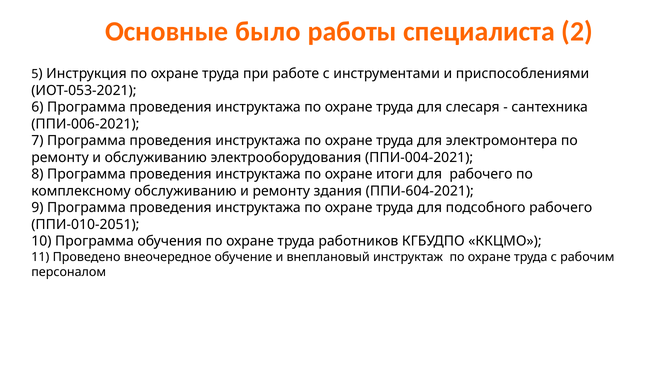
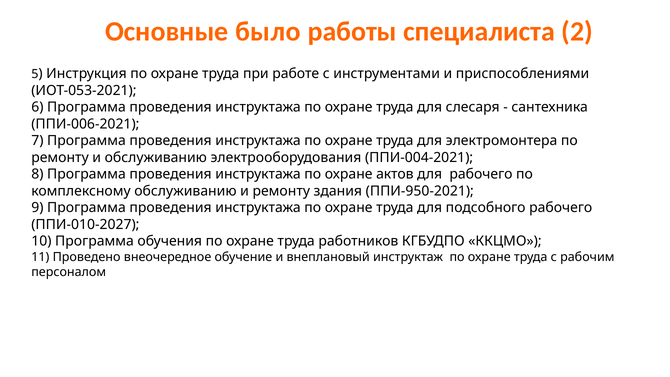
итоги: итоги -> актов (395, 174)
ППИ-604-2021: ППИ-604-2021 -> ППИ-950-2021 (420, 191)
ППИ-010-2051: ППИ-010-2051 -> ППИ-010-2027 (85, 224)
